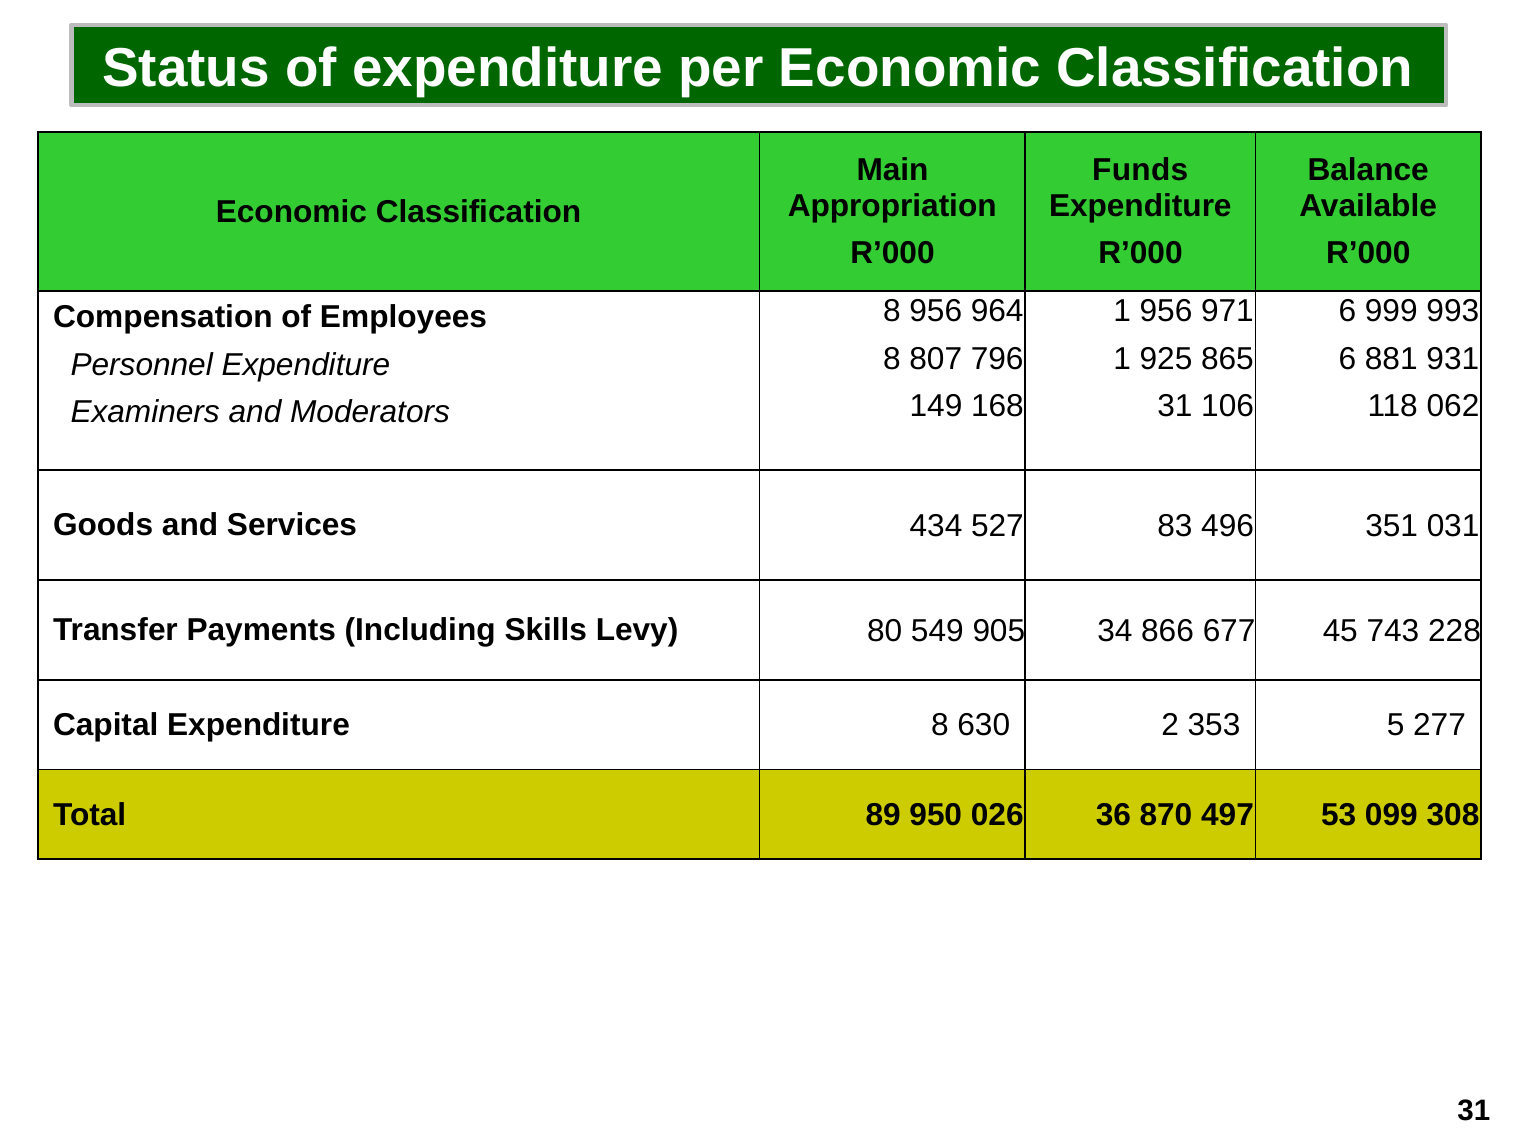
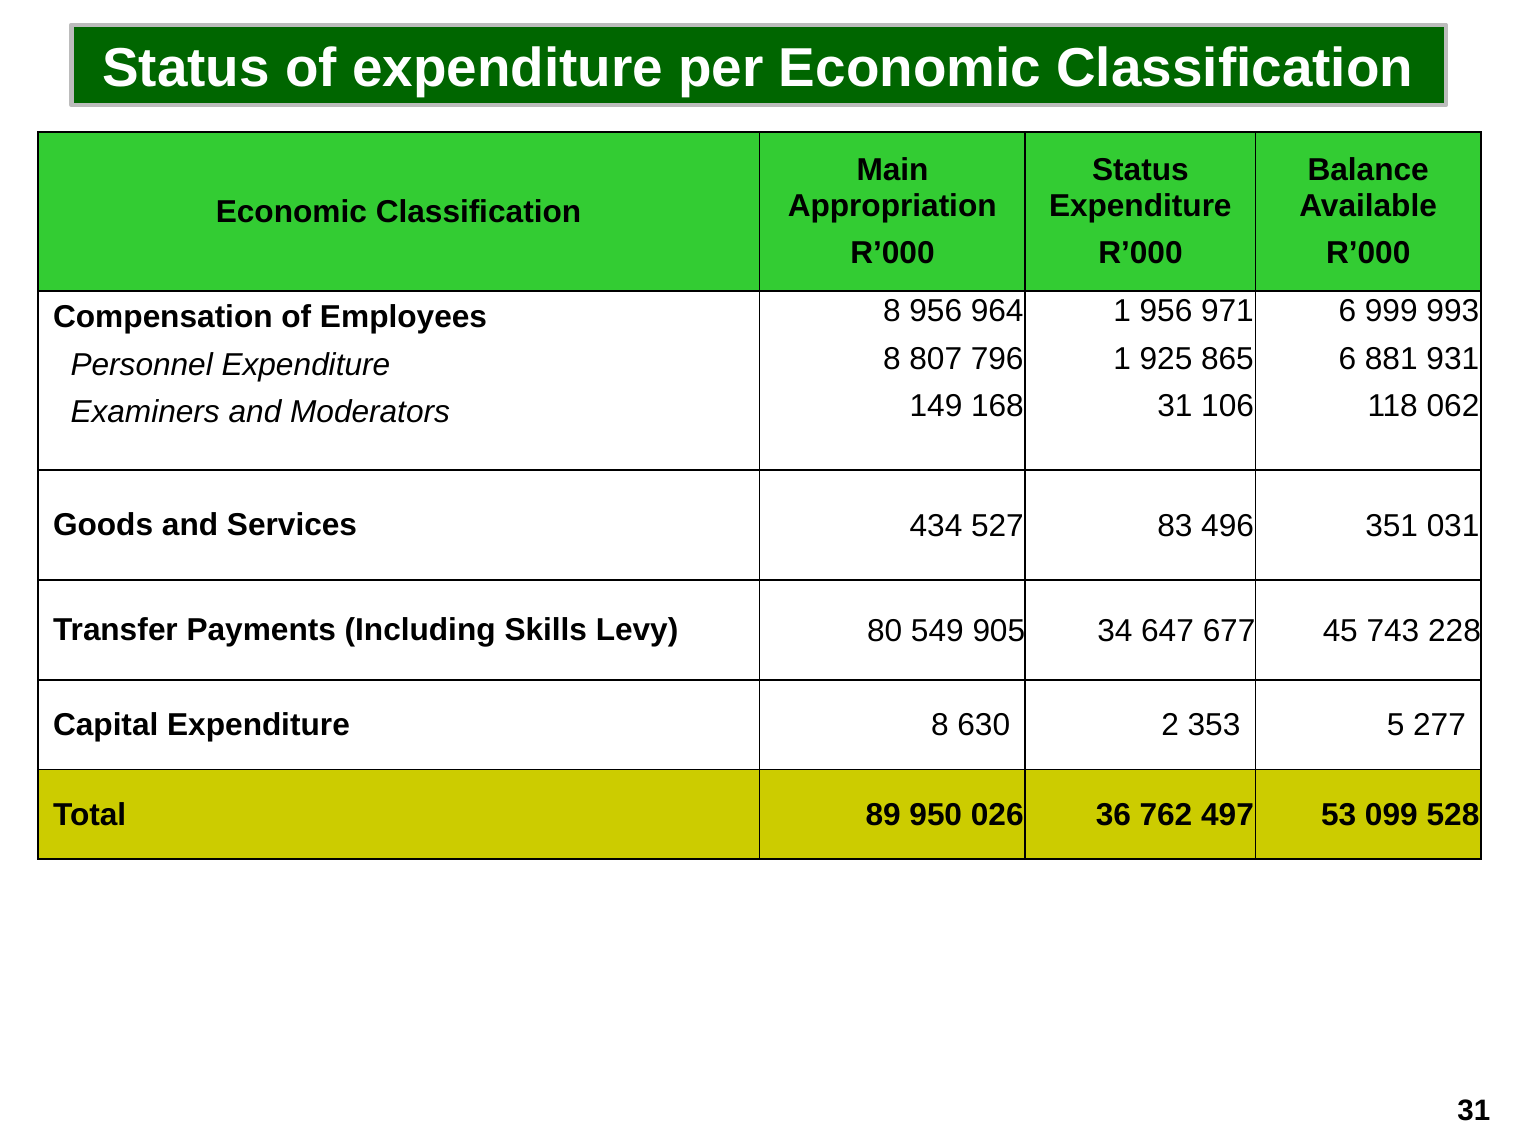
Funds: Funds -> Status (1140, 171)
866: 866 -> 647 (1167, 631)
870: 870 -> 762 (1166, 816)
308: 308 -> 528 (1453, 816)
